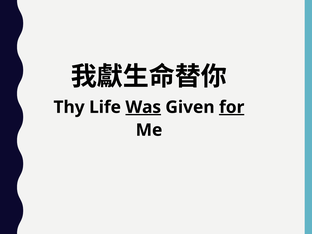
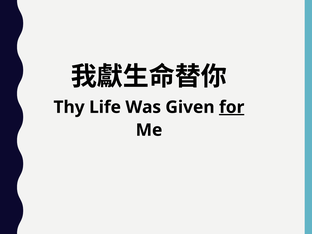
Was underline: present -> none (143, 107)
